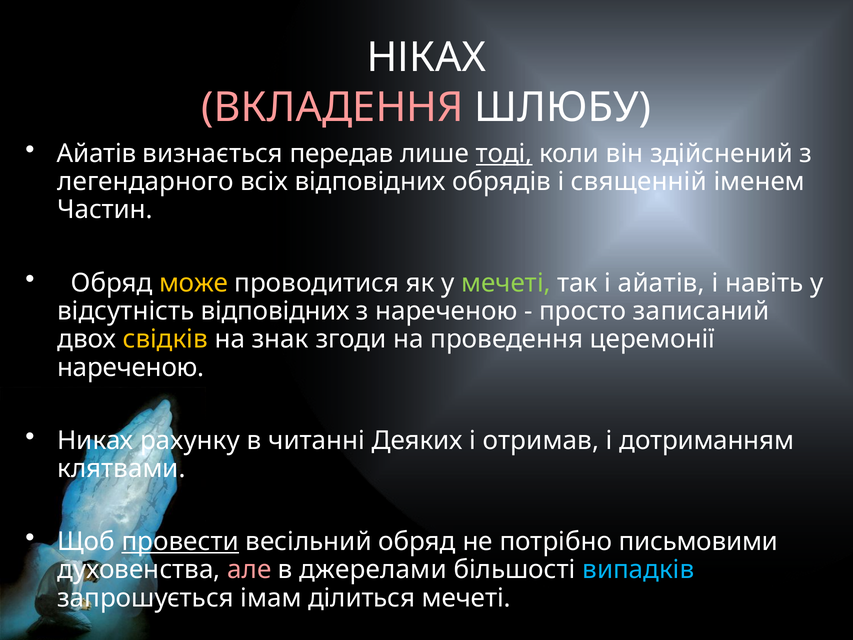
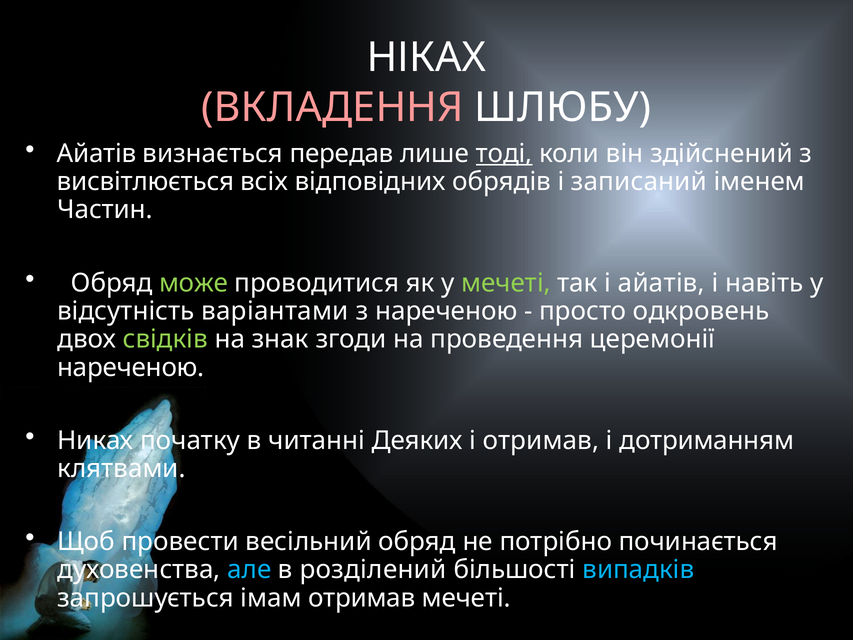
легендарного: легендарного -> висвітлюється (146, 182)
священній: священній -> записаний (639, 182)
може colour: yellow -> light green (194, 283)
відсутність відповідних: відповідних -> варіантами (275, 311)
записаний: записаний -> одкровень (701, 311)
свідків colour: yellow -> light green (165, 339)
рахунку: рахунку -> початку (190, 440)
провести underline: present -> none (180, 541)
письмовими: письмовими -> починається (698, 541)
але colour: pink -> light blue (249, 570)
джерелами: джерелами -> розділений (373, 570)
імам ділиться: ділиться -> отримав (362, 598)
